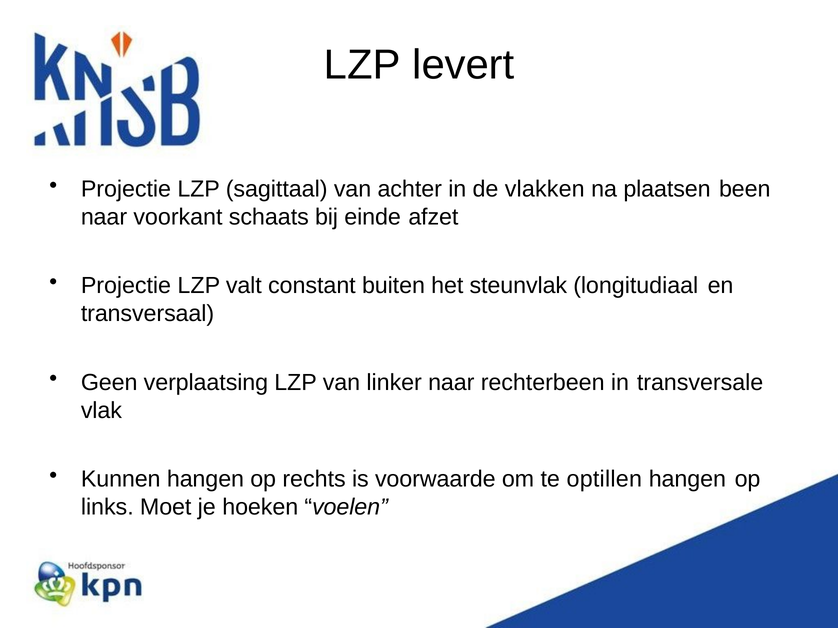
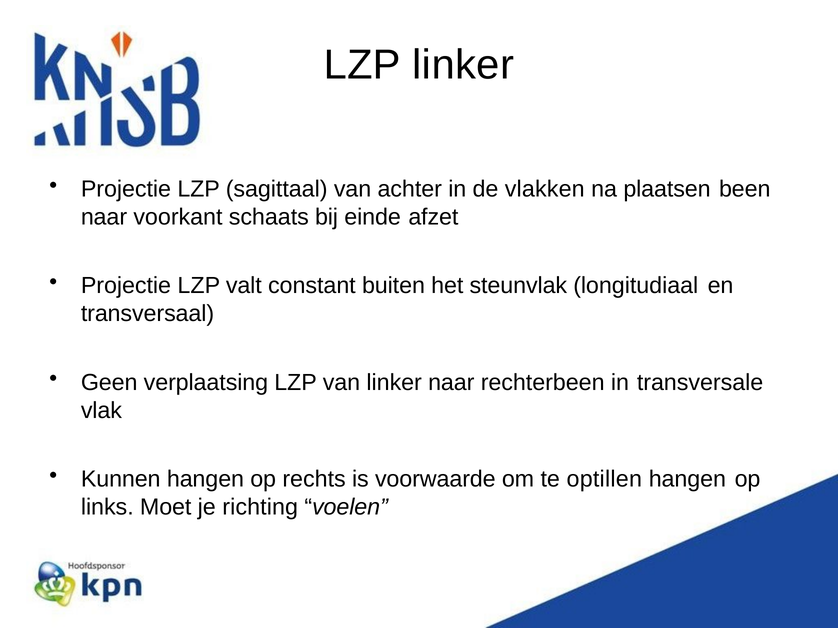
LZP levert: levert -> linker (463, 65)
hoeken: hoeken -> richting (260, 507)
